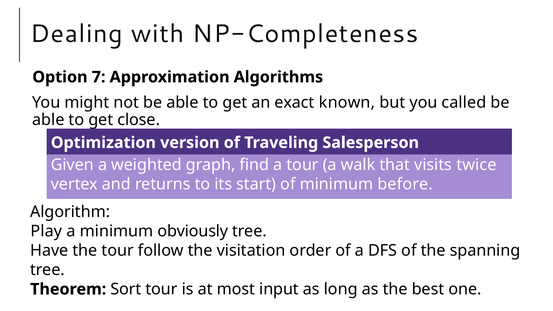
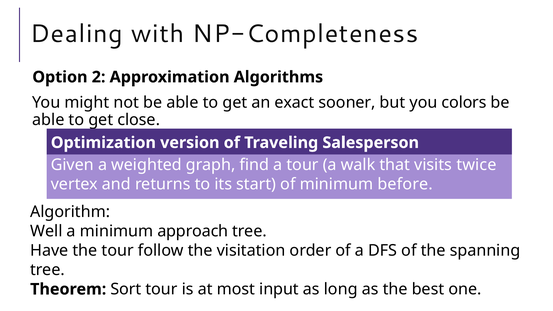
7: 7 -> 2 (99, 77)
known: known -> sooner (347, 103)
called: called -> colors (464, 103)
Play: Play -> Well (46, 231)
obviously: obviously -> approach (193, 231)
